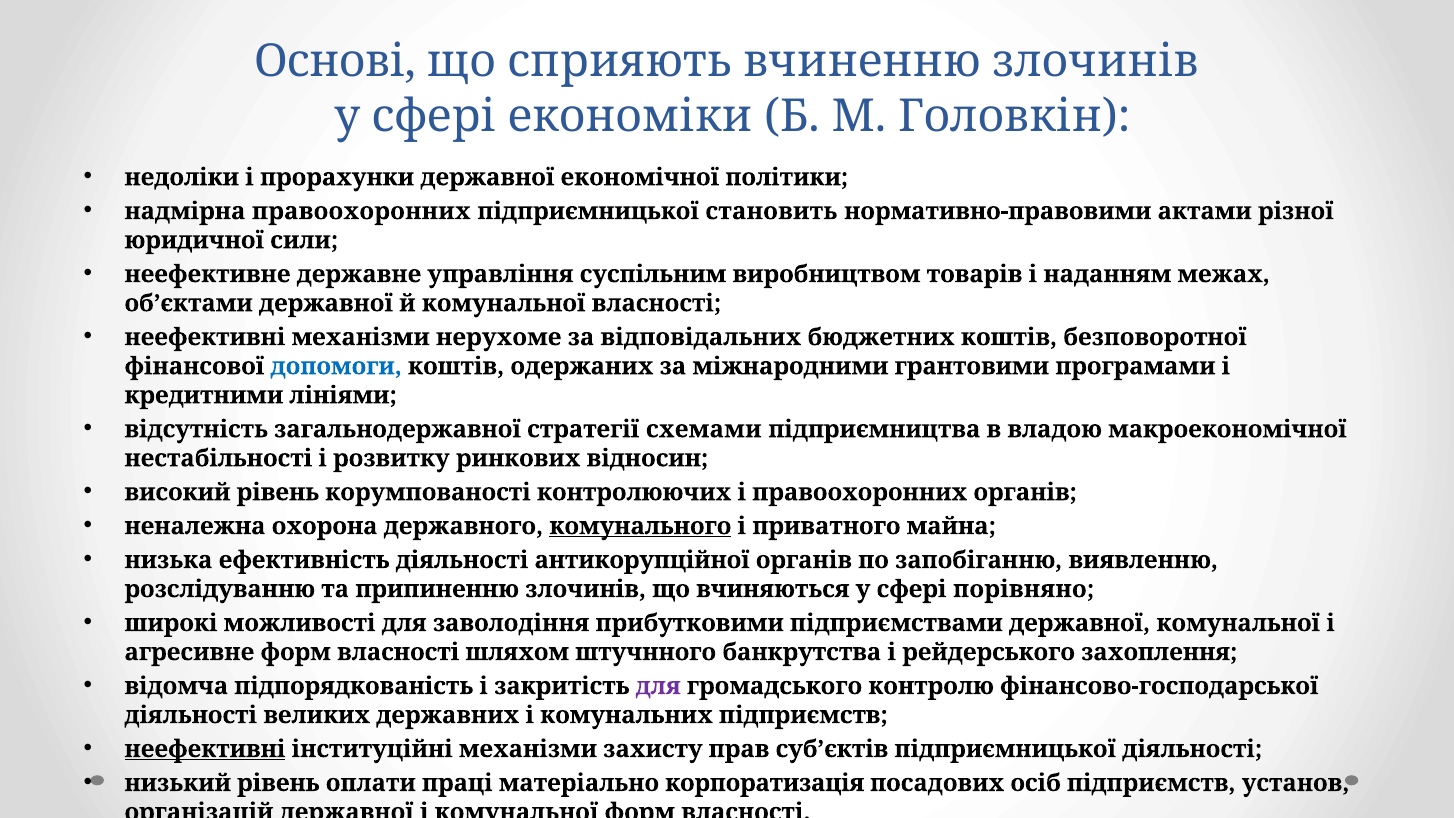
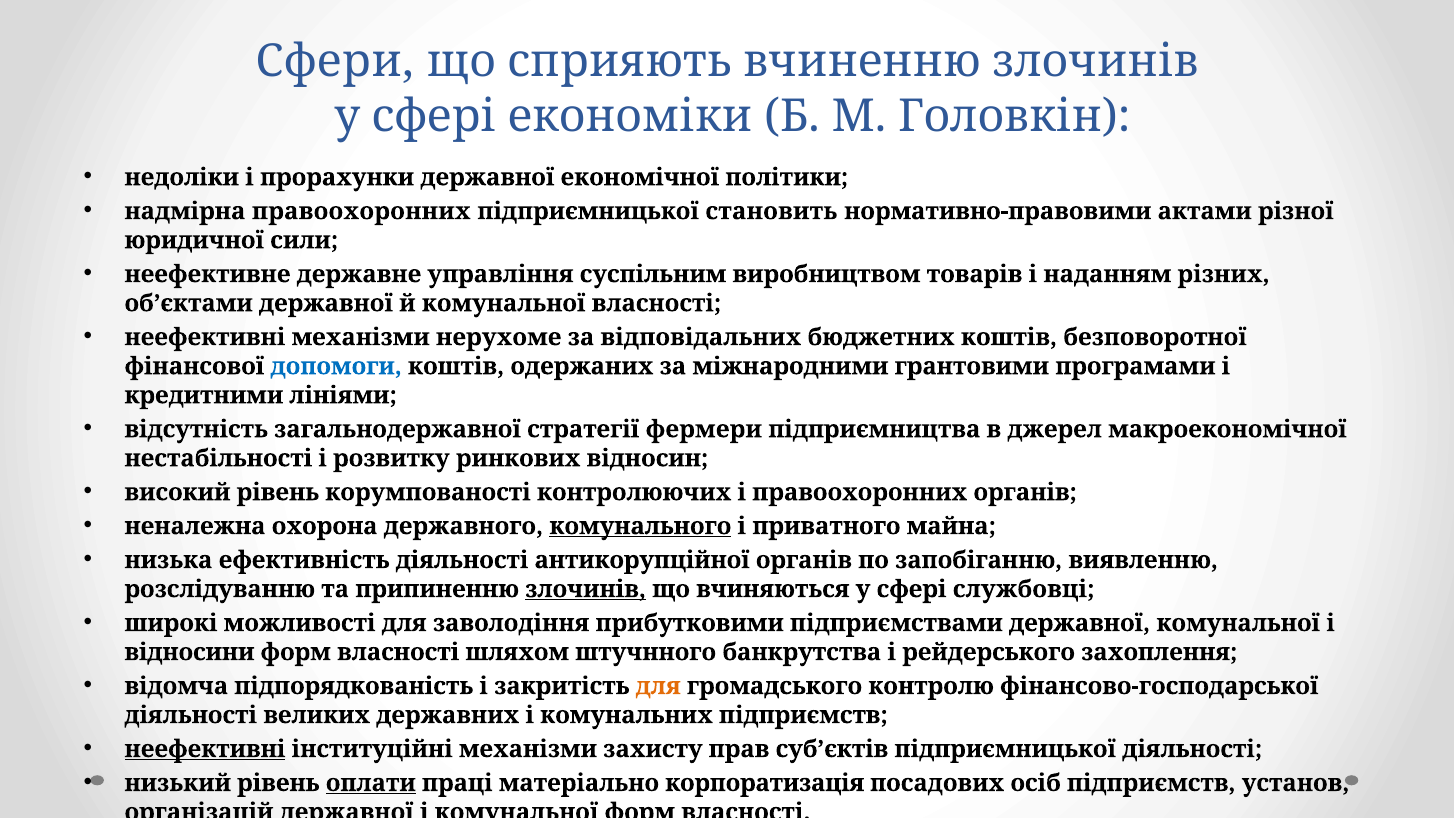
Основі: Основі -> Сфери (335, 62)
межах: межах -> різних (1224, 274)
схемами: схемами -> фермери (704, 429)
владою: владою -> джерел (1055, 429)
злочинів underline: none -> present (586, 589)
порівняно: порівняно -> службовці (1024, 589)
агресивне: агресивне -> відносини (189, 652)
для colour: purple -> orange (658, 686)
оплати underline: none -> present (371, 783)
